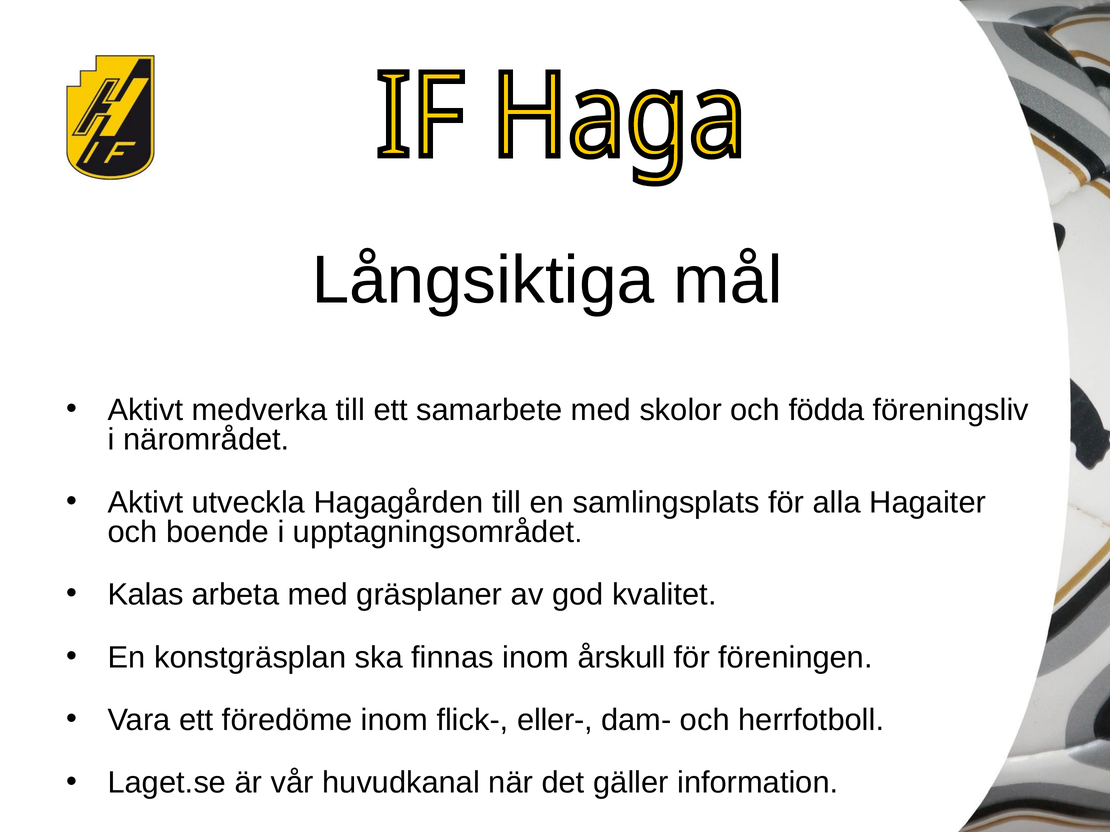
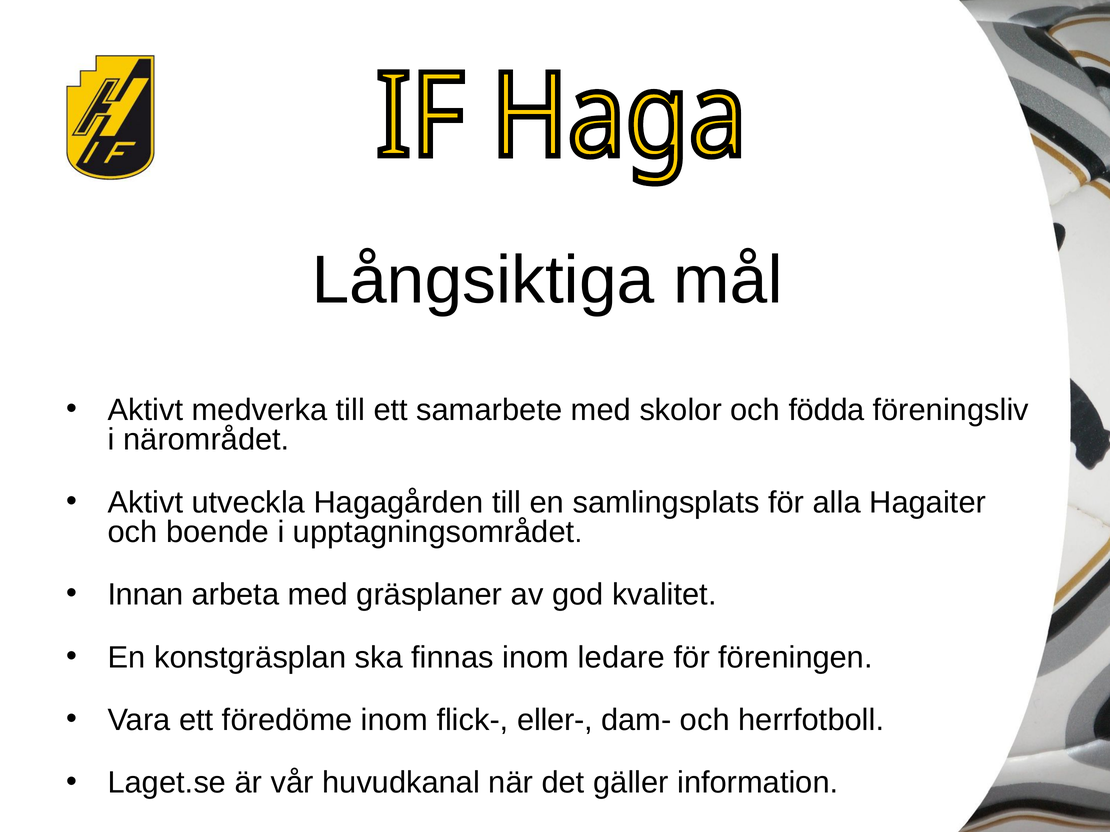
Kalas: Kalas -> Innan (146, 595)
årskull: årskull -> ledare (621, 658)
